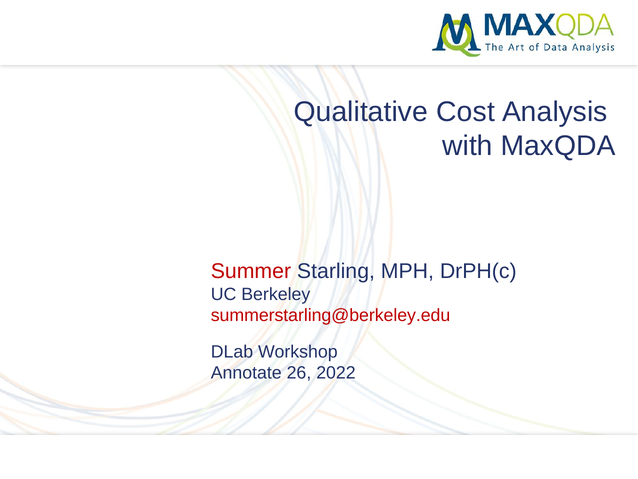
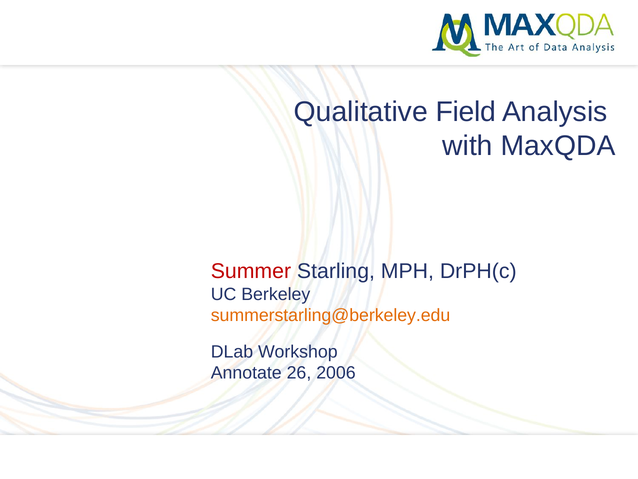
Cost: Cost -> Field (466, 112)
summerstarling@berkeley.edu colour: red -> orange (331, 315)
2022: 2022 -> 2006 (336, 373)
